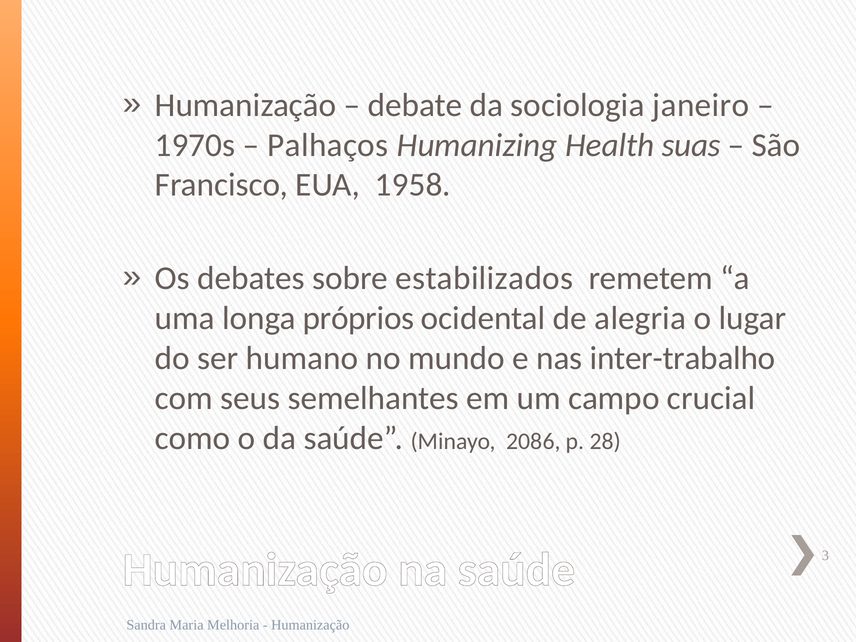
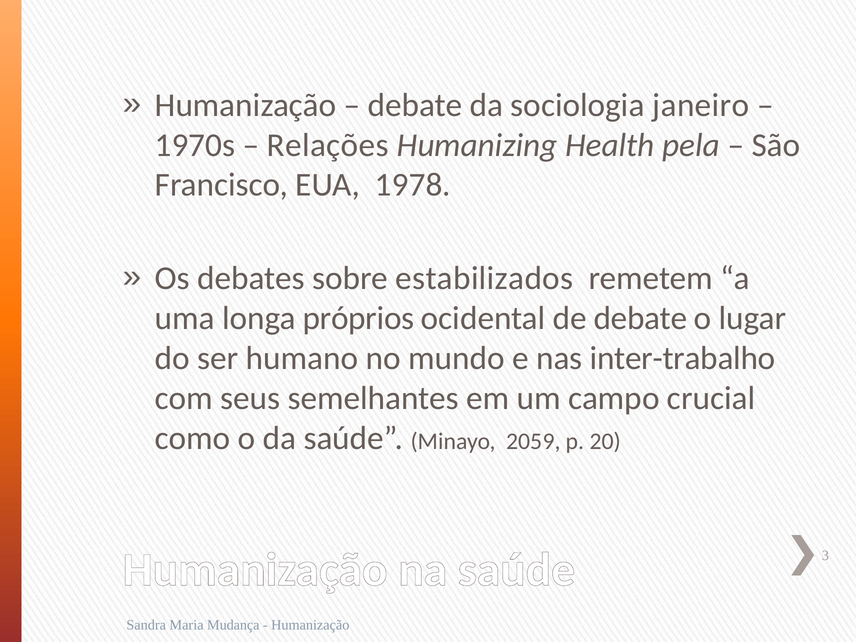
Palhaços: Palhaços -> Relações (328, 145)
suas: suas -> pela (691, 145)
1958: 1958 -> 1978 (413, 185)
de alegria: alegria -> debate (641, 318)
2086: 2086 -> 2059 (533, 441)
28: 28 -> 20 (605, 441)
Melhoria: Melhoria -> Mudança (233, 625)
